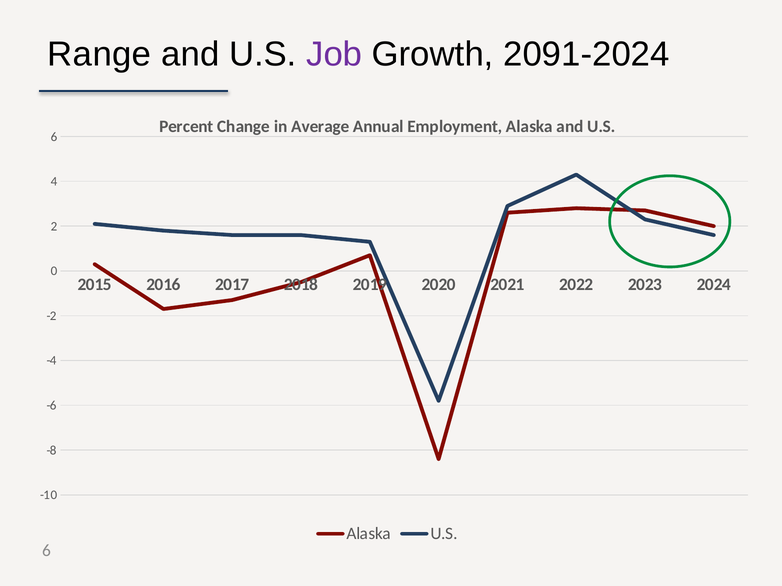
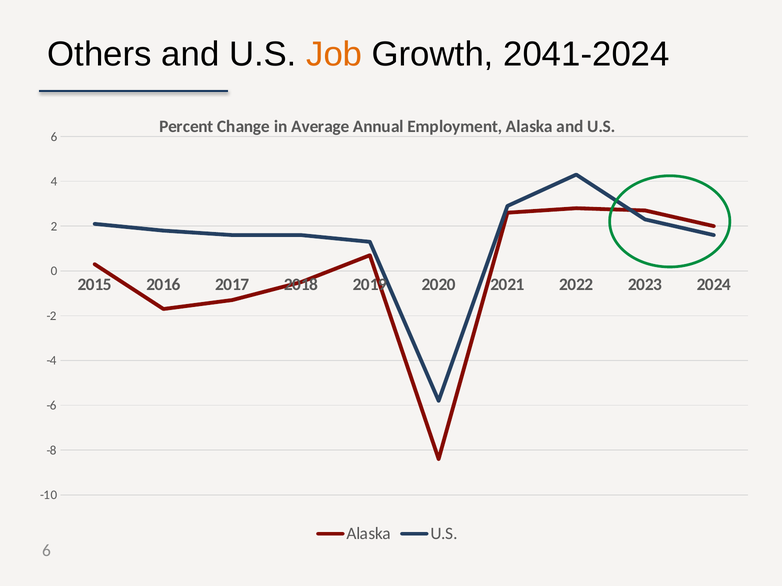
Range: Range -> Others (100, 55)
Job colour: purple -> orange (334, 55)
2091-2024: 2091-2024 -> 2041-2024 (586, 55)
